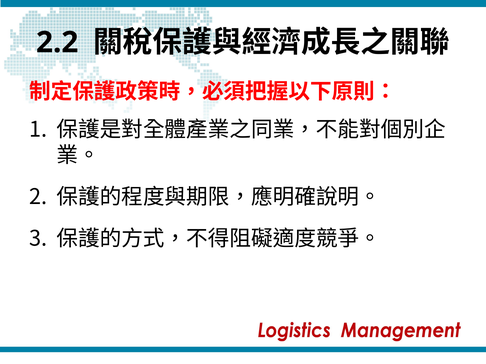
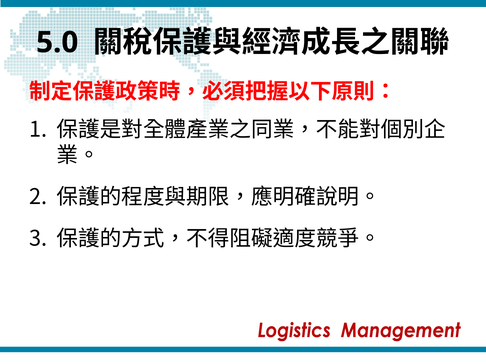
2.2: 2.2 -> 5.0 (57, 42)
